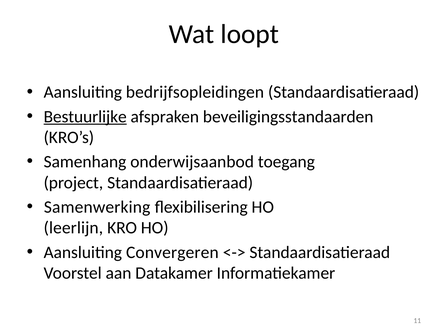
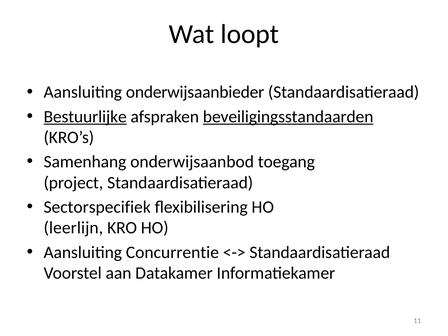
bedrijfsopleidingen: bedrijfsopleidingen -> onderwijsaanbieder (195, 92)
beveiligingsstandaarden underline: none -> present (288, 117)
Samenwerking: Samenwerking -> Sectorspecifiek (97, 207)
Convergeren: Convergeren -> Concurrentie (172, 252)
